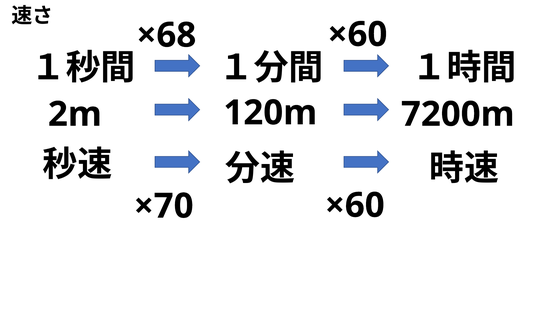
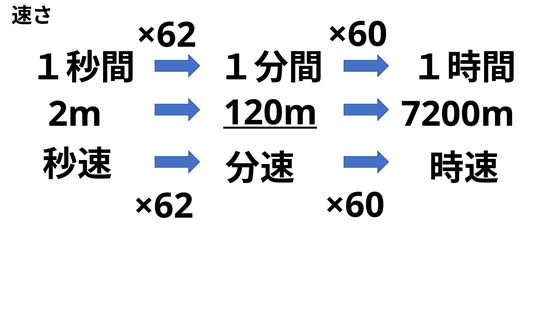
×68: ×68 -> ×62 (166, 35)
120m underline: none -> present (270, 113)
×70: ×70 -> ×62 (164, 206)
